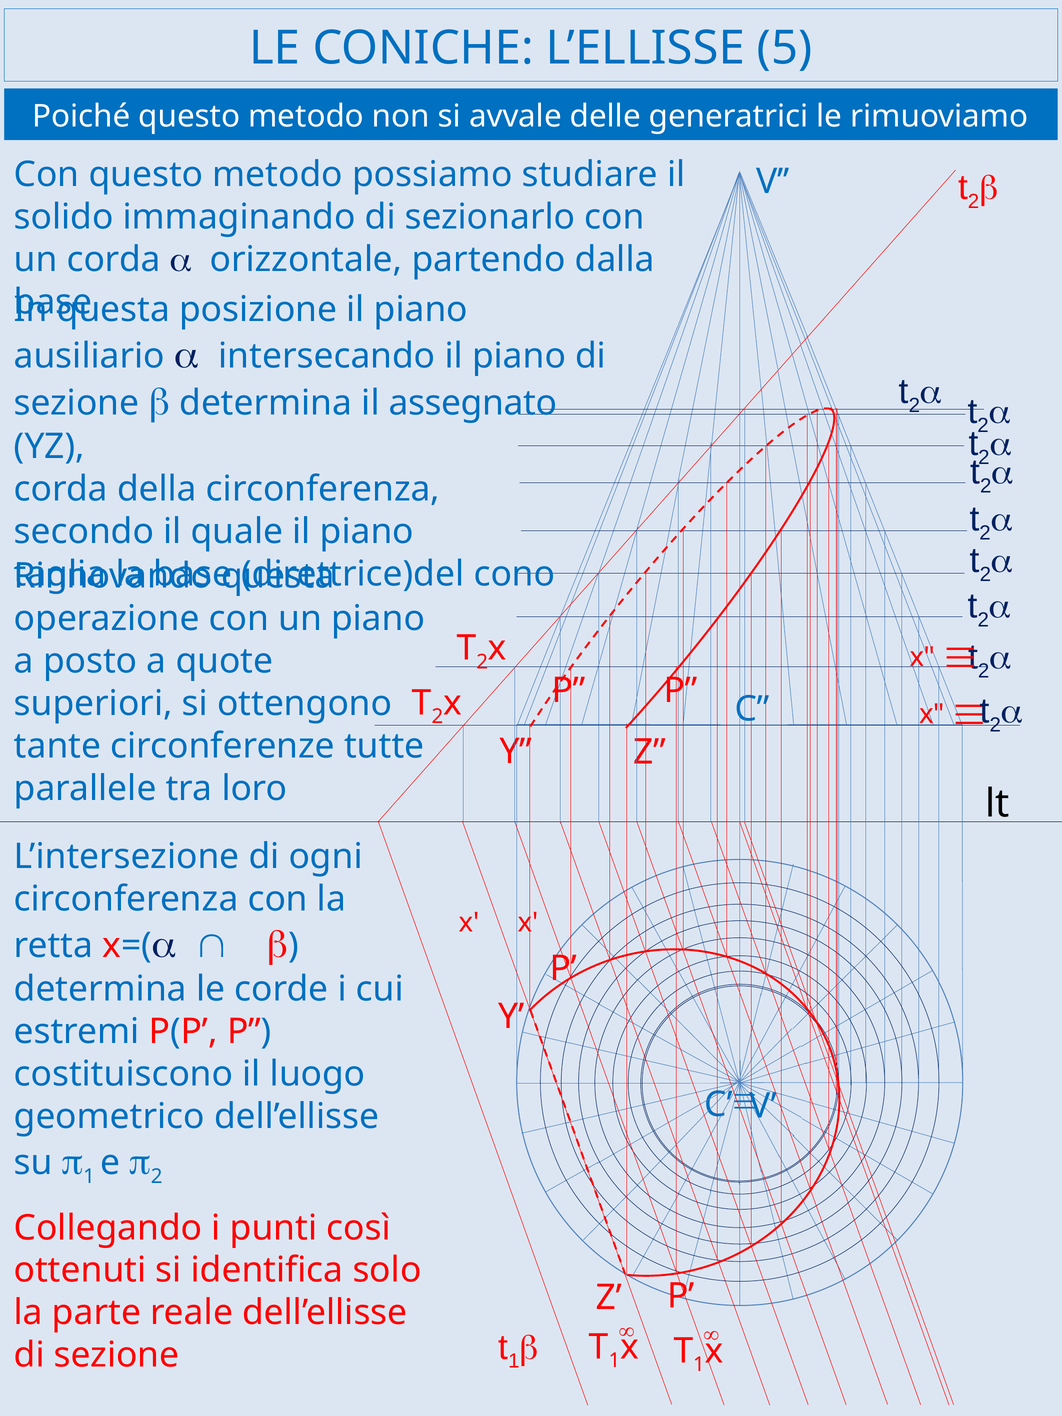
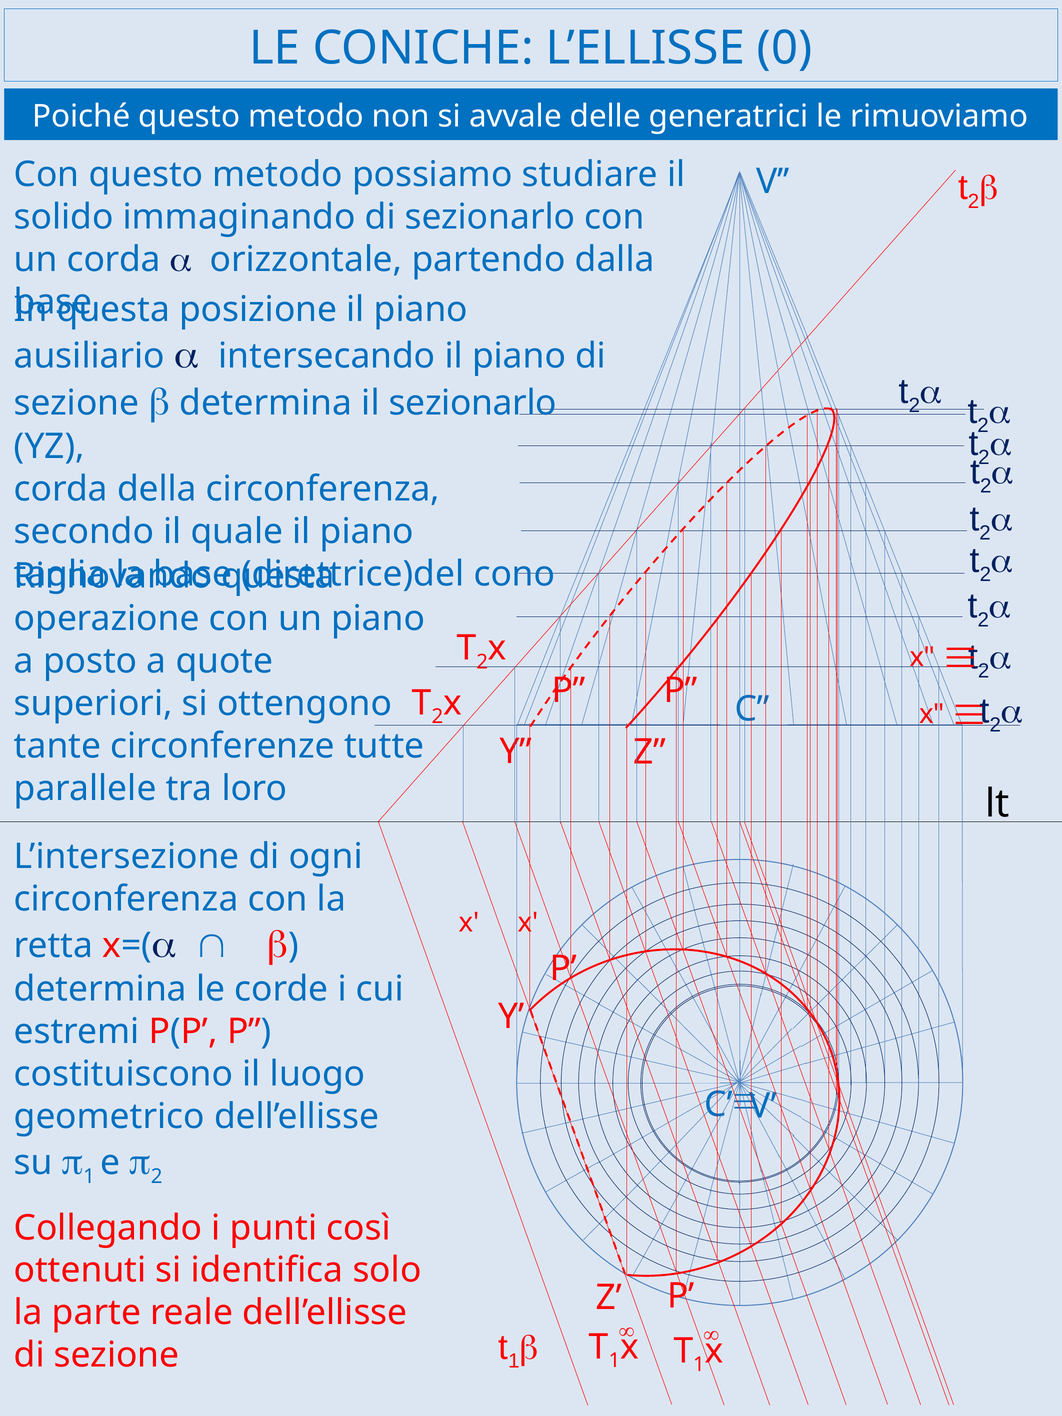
5: 5 -> 0 (785, 48)
il assegnato: assegnato -> sezionarlo (473, 403)
